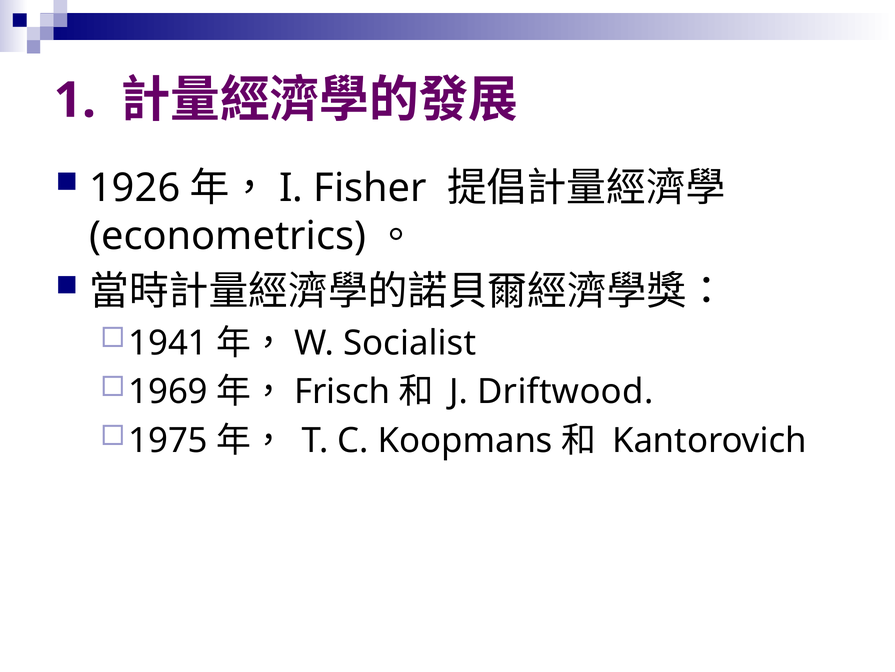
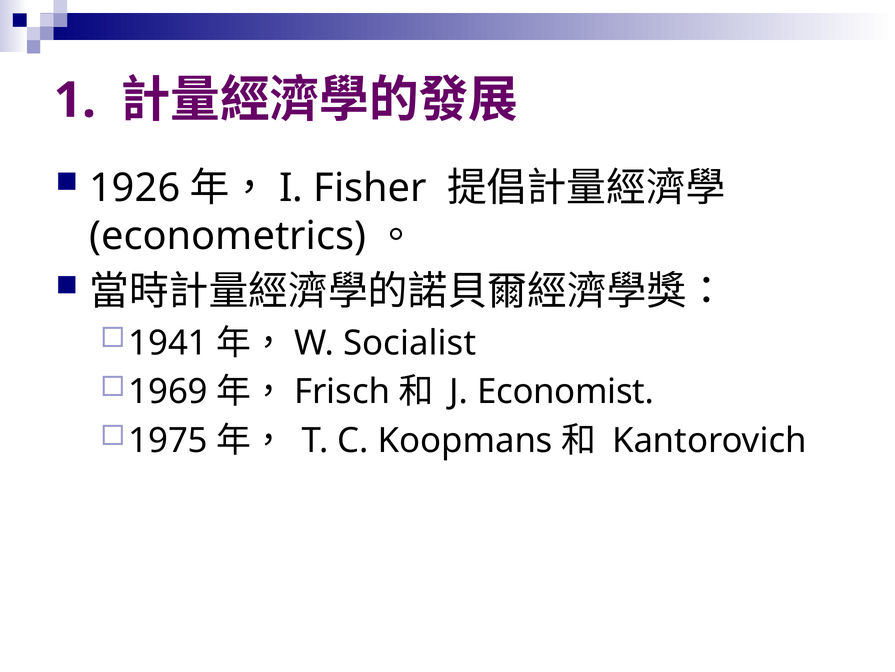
Driftwood: Driftwood -> Economist (566, 392)
